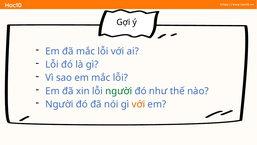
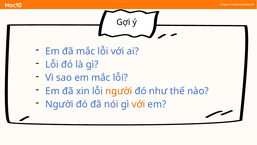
người colour: green -> orange (119, 91)
